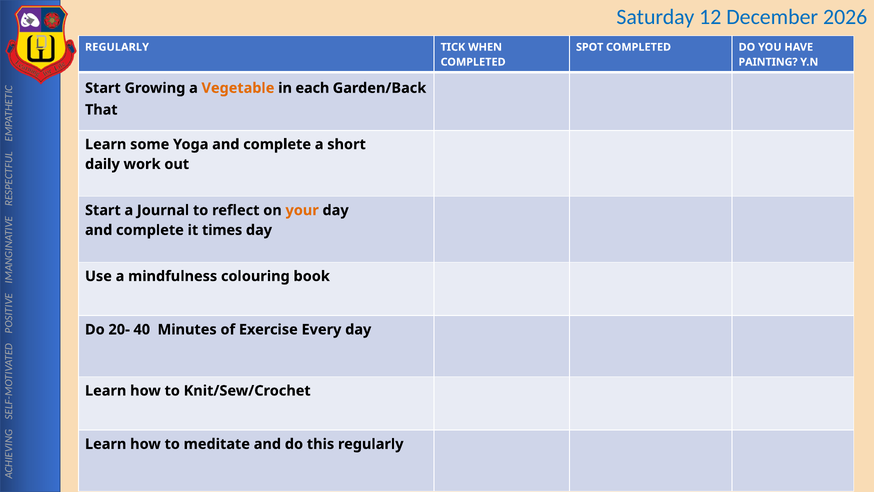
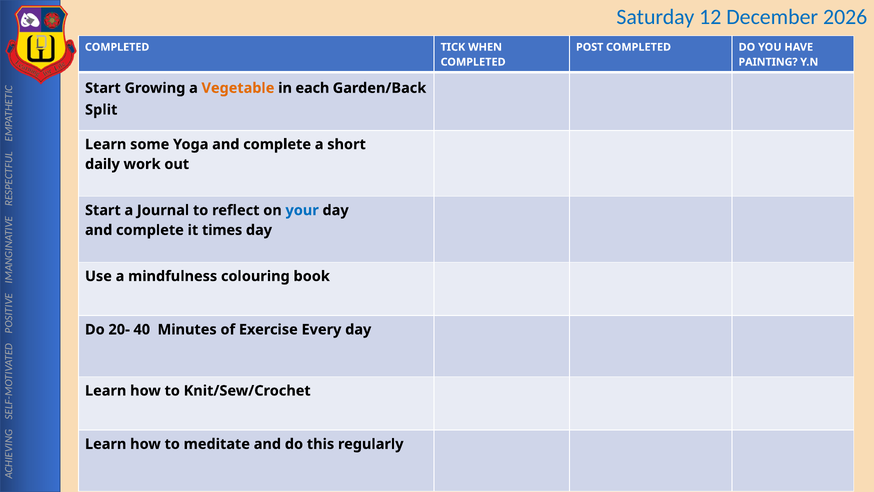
REGULARLY: REGULARLY -> COMPLETED (117, 47)
SPOT: SPOT -> POST (590, 47)
That: That -> Split (101, 110)
your colour: orange -> blue (302, 210)
